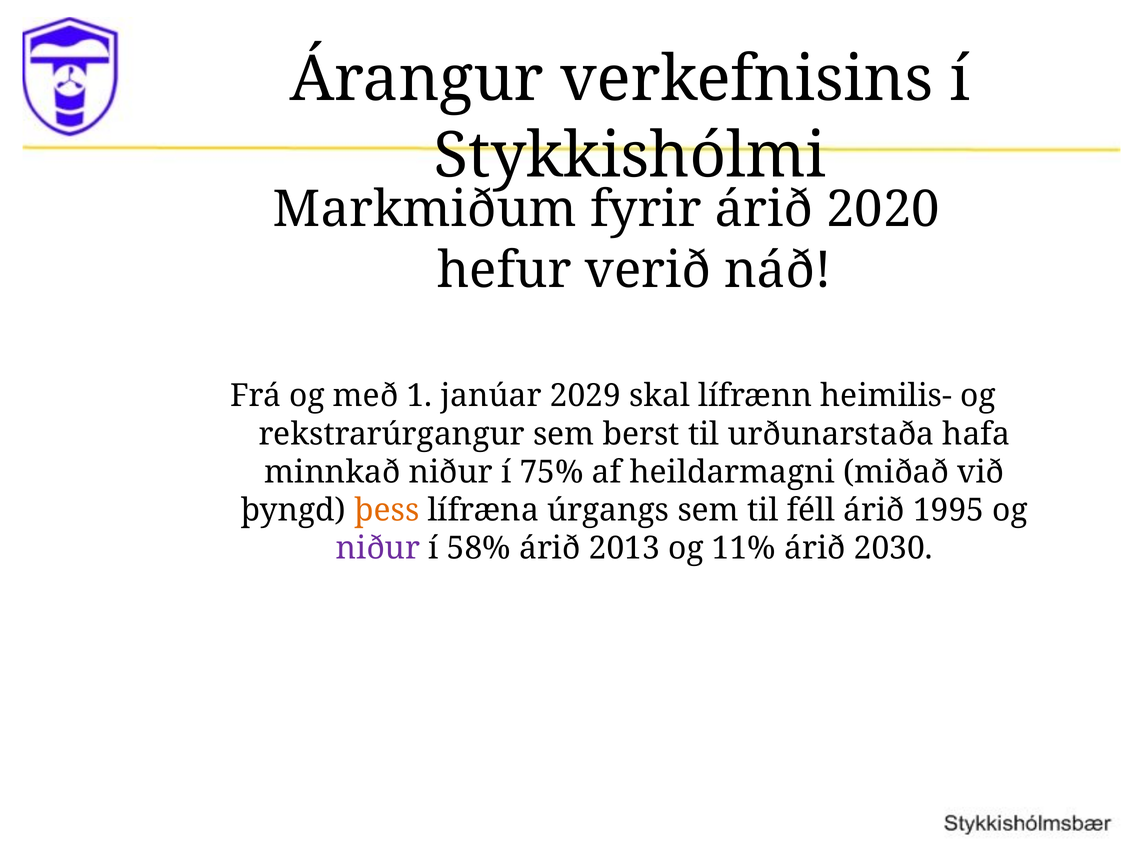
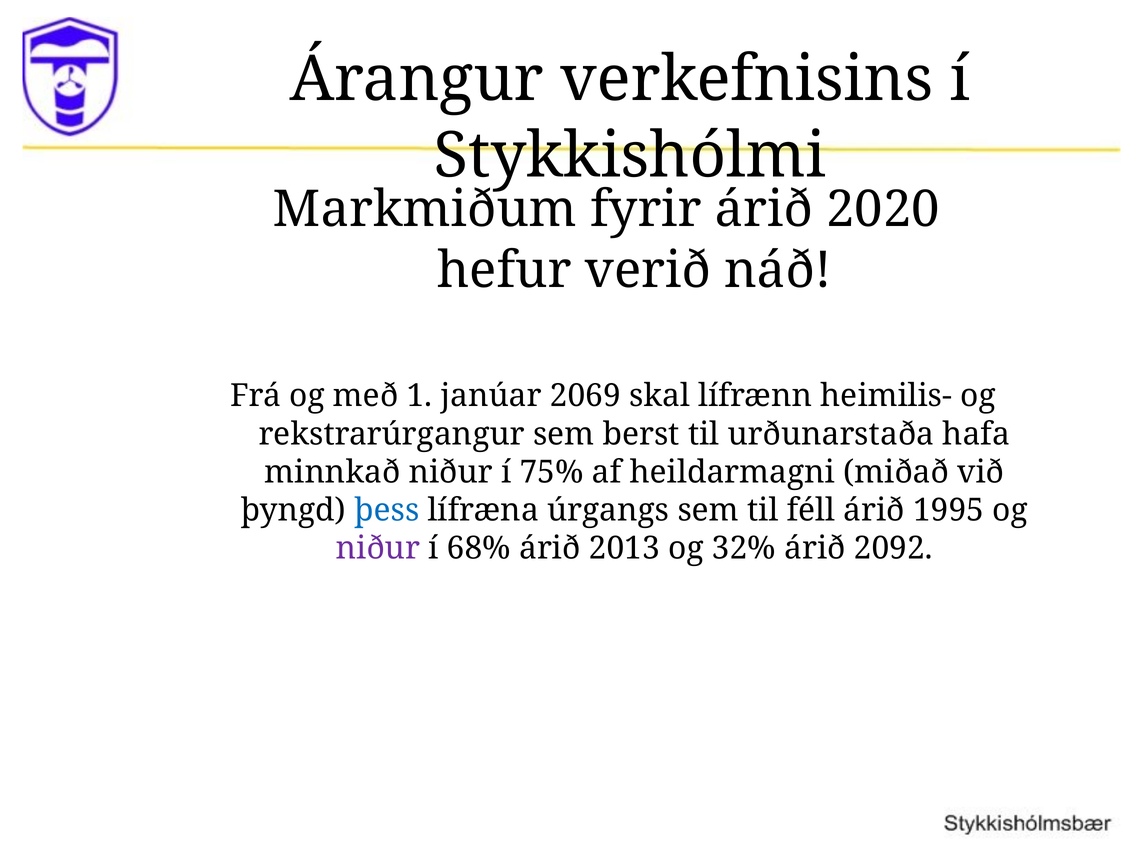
2029: 2029 -> 2069 (585, 396)
þess colour: orange -> blue (387, 510)
58%: 58% -> 68% (479, 549)
11%: 11% -> 32% (744, 549)
2030: 2030 -> 2092 (893, 549)
